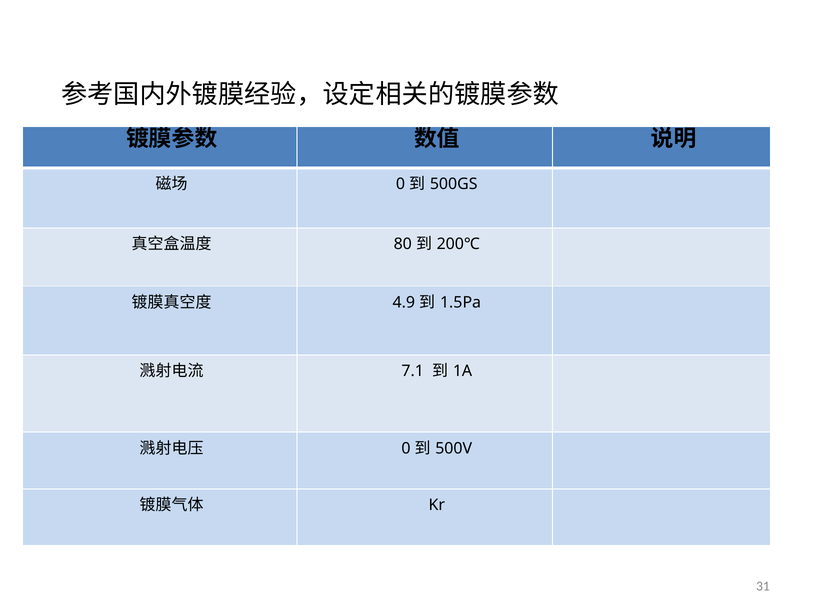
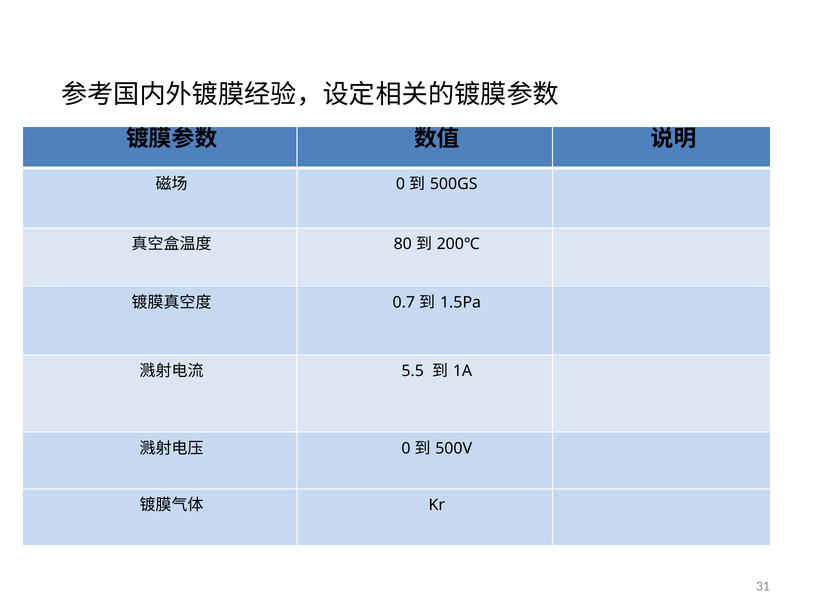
4.9: 4.9 -> 0.7 (404, 303)
7.1: 7.1 -> 5.5 (413, 371)
